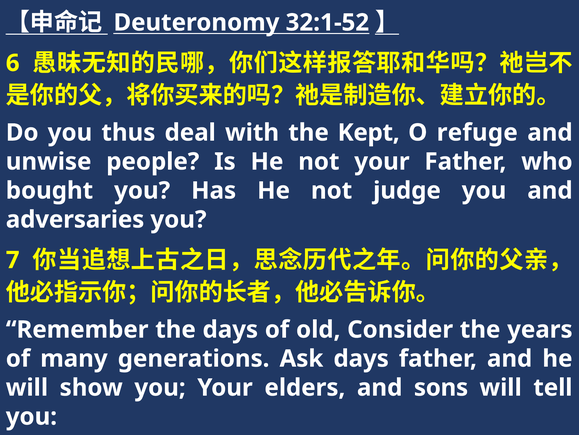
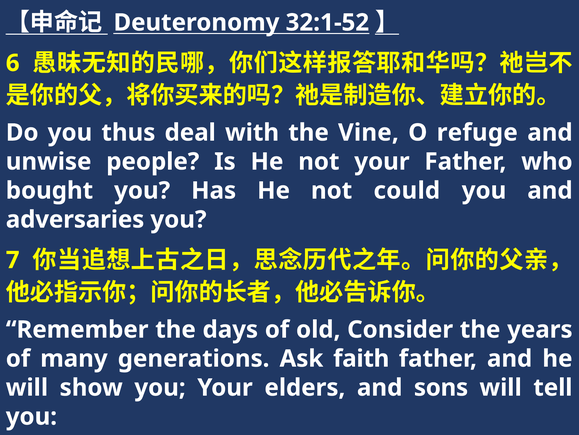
Kept: Kept -> Vine (368, 132)
judge: judge -> could (407, 190)
Ask days: days -> faith (361, 358)
